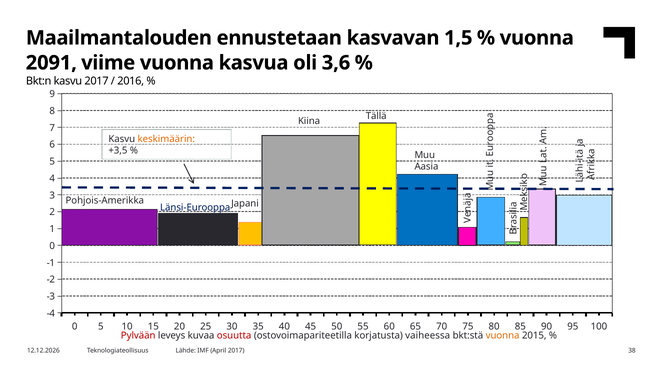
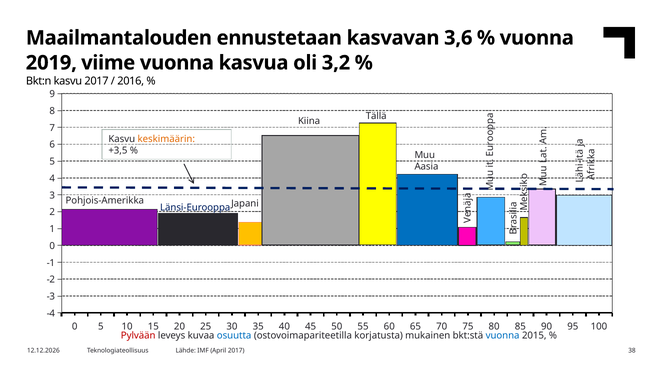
1,5: 1,5 -> 3,6 (458, 38)
2091: 2091 -> 2019 (51, 63)
3,6: 3,6 -> 3,2 (336, 63)
osuutta colour: red -> blue (234, 335)
vaiheessa: vaiheessa -> mukainen (428, 335)
vuonna colour: orange -> blue (503, 335)
